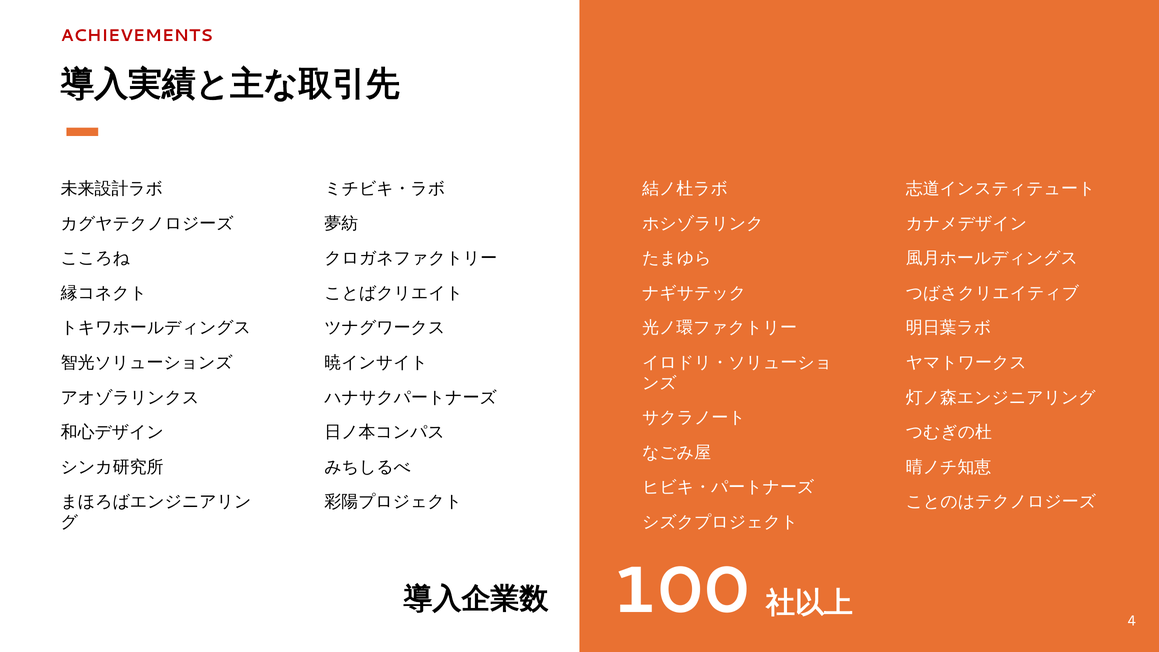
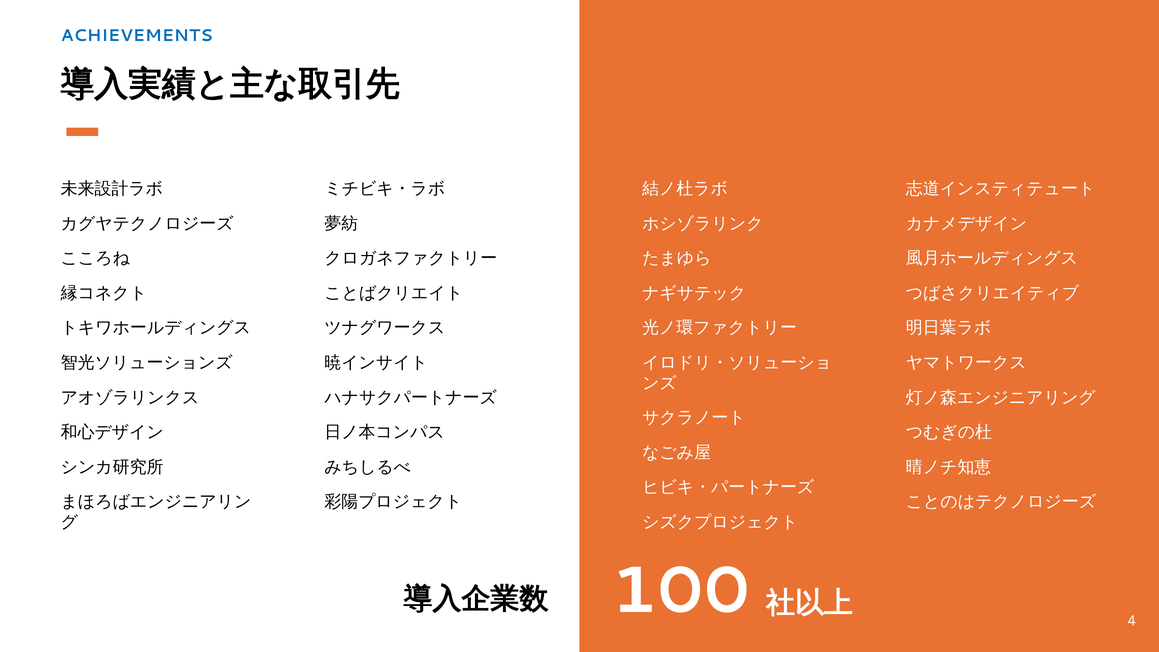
ACHIEVEMENTS colour: red -> blue (137, 36)
